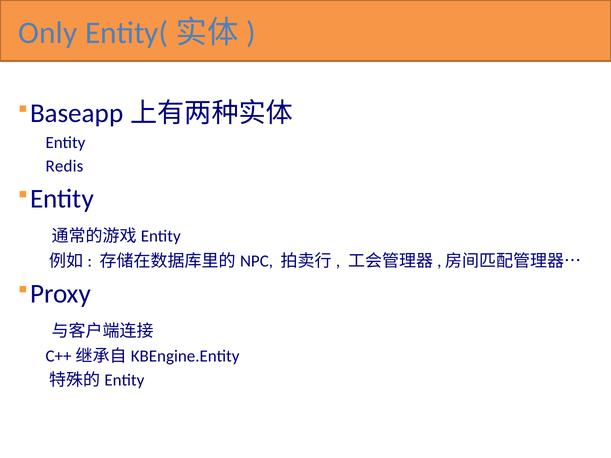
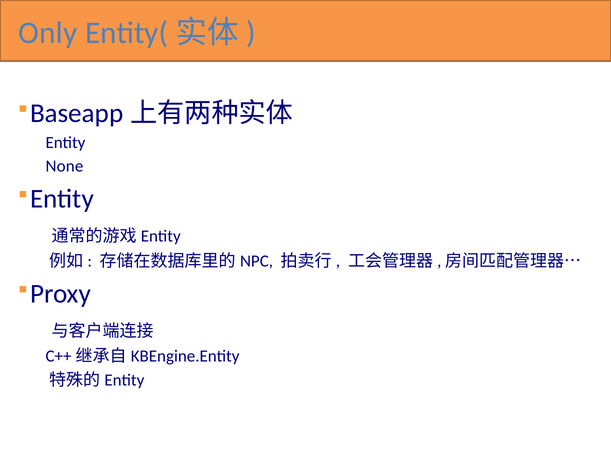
Redis: Redis -> None (64, 166)
